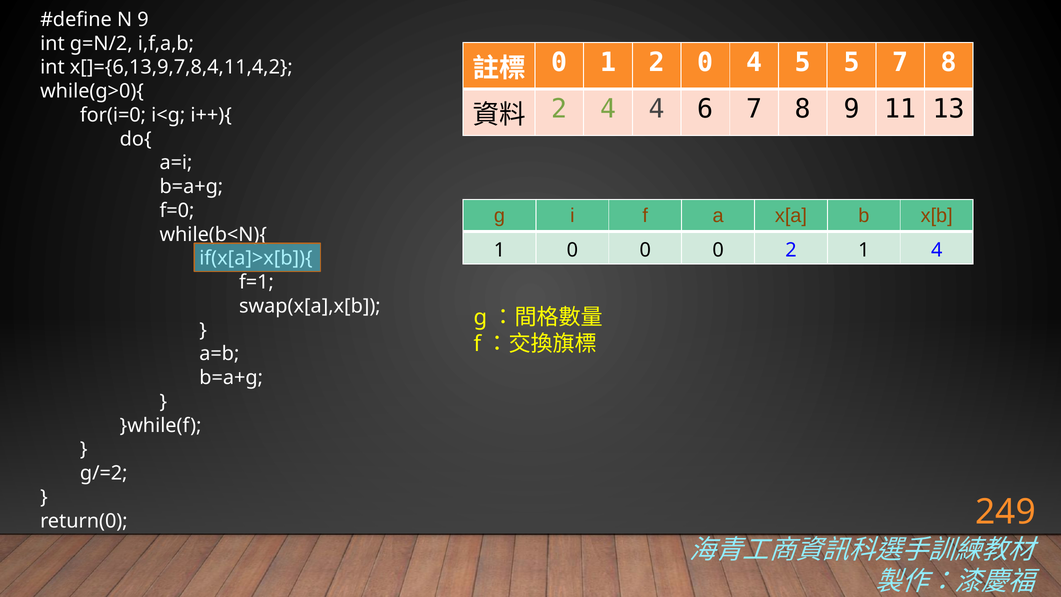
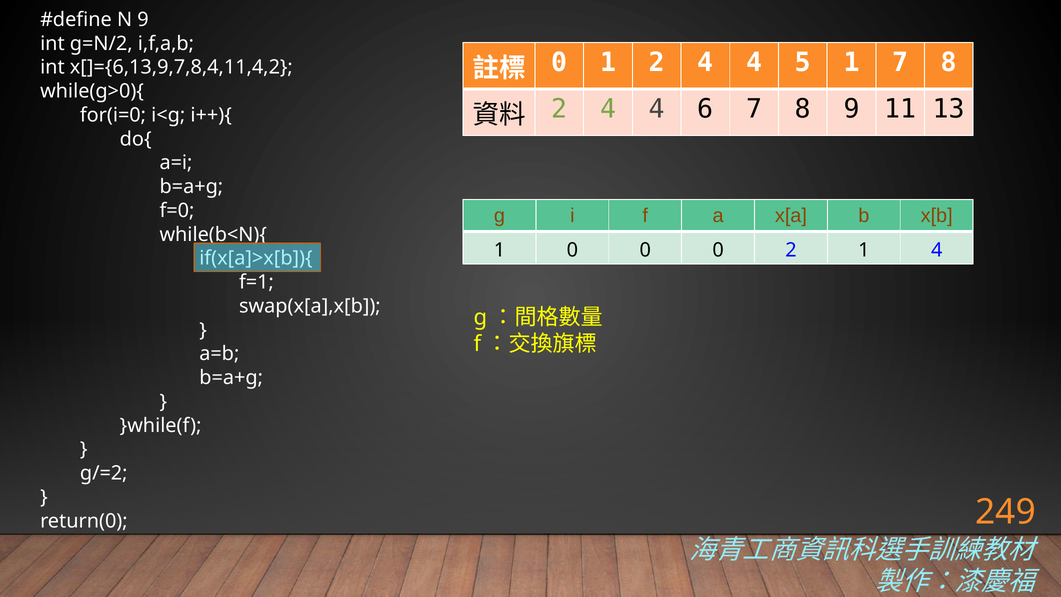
1 2 0: 0 -> 4 (705, 62)
5 5: 5 -> 1 (852, 62)
